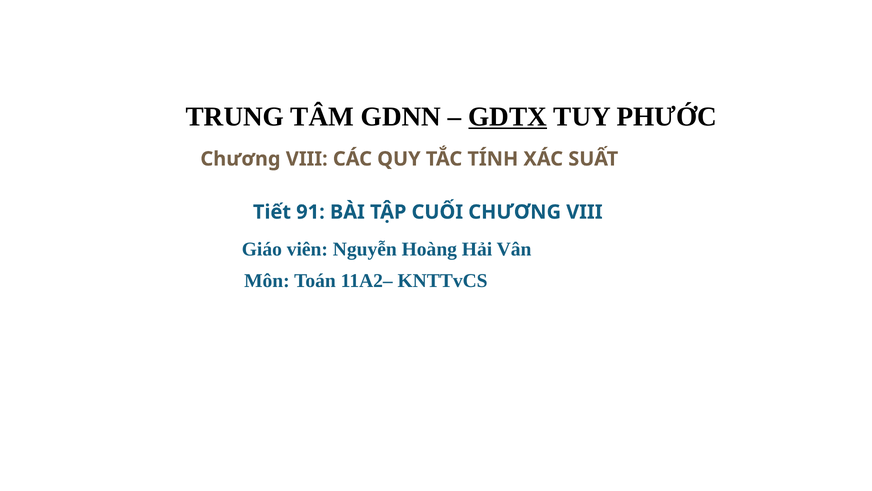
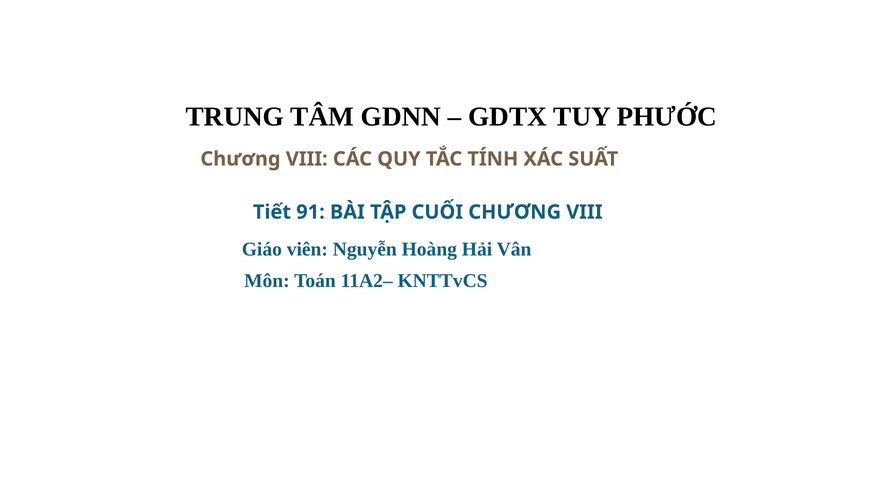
GDTX underline: present -> none (508, 117)
